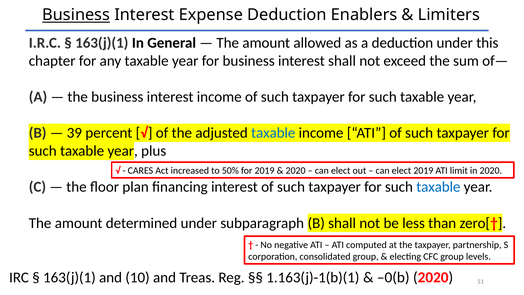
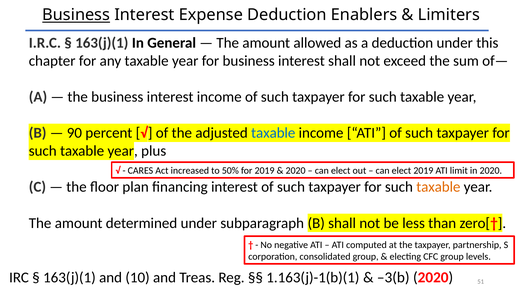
39: 39 -> 90 (74, 133)
taxable colour: blue -> orange (438, 187)
–0(b: –0(b -> –3(b (393, 277)
